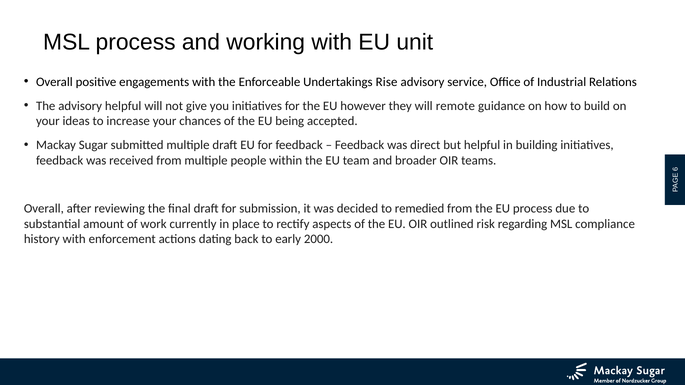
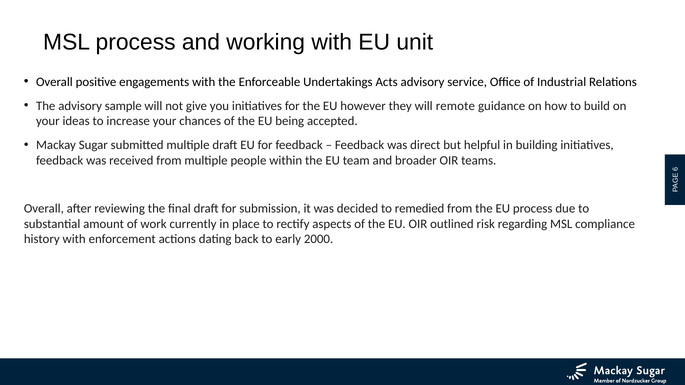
Rise: Rise -> Acts (387, 82)
advisory helpful: helpful -> sample (123, 106)
